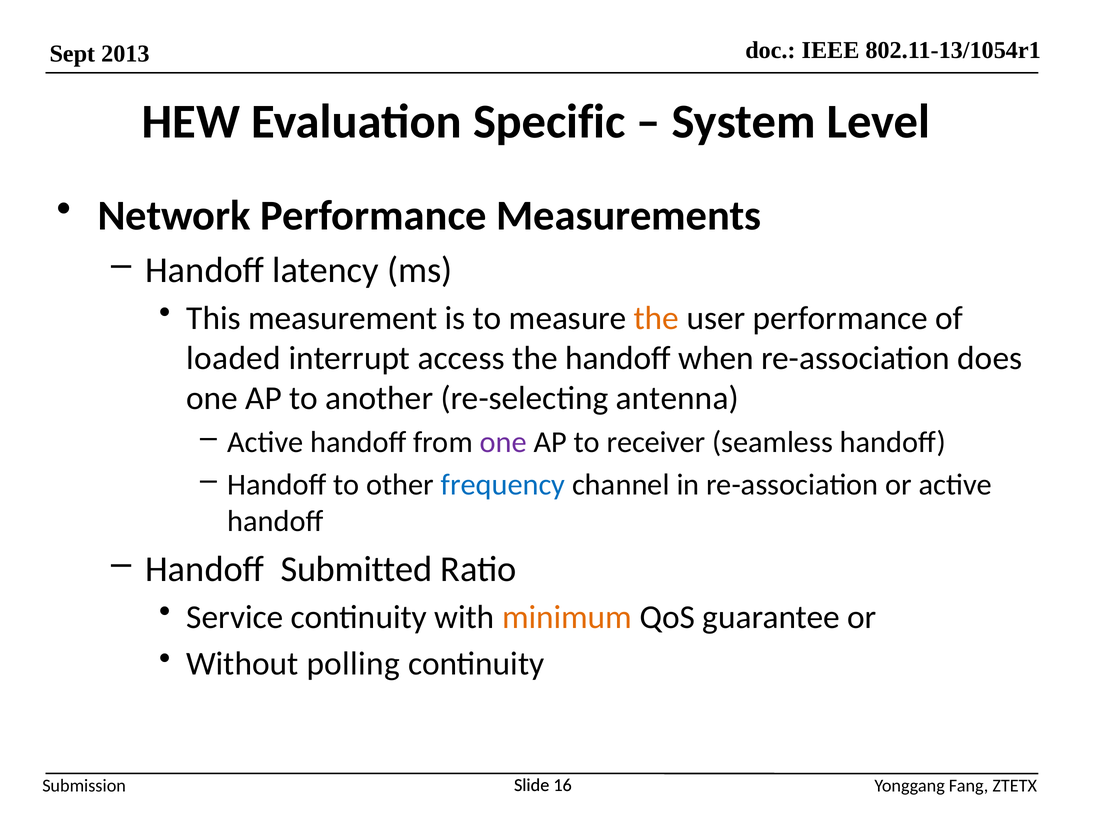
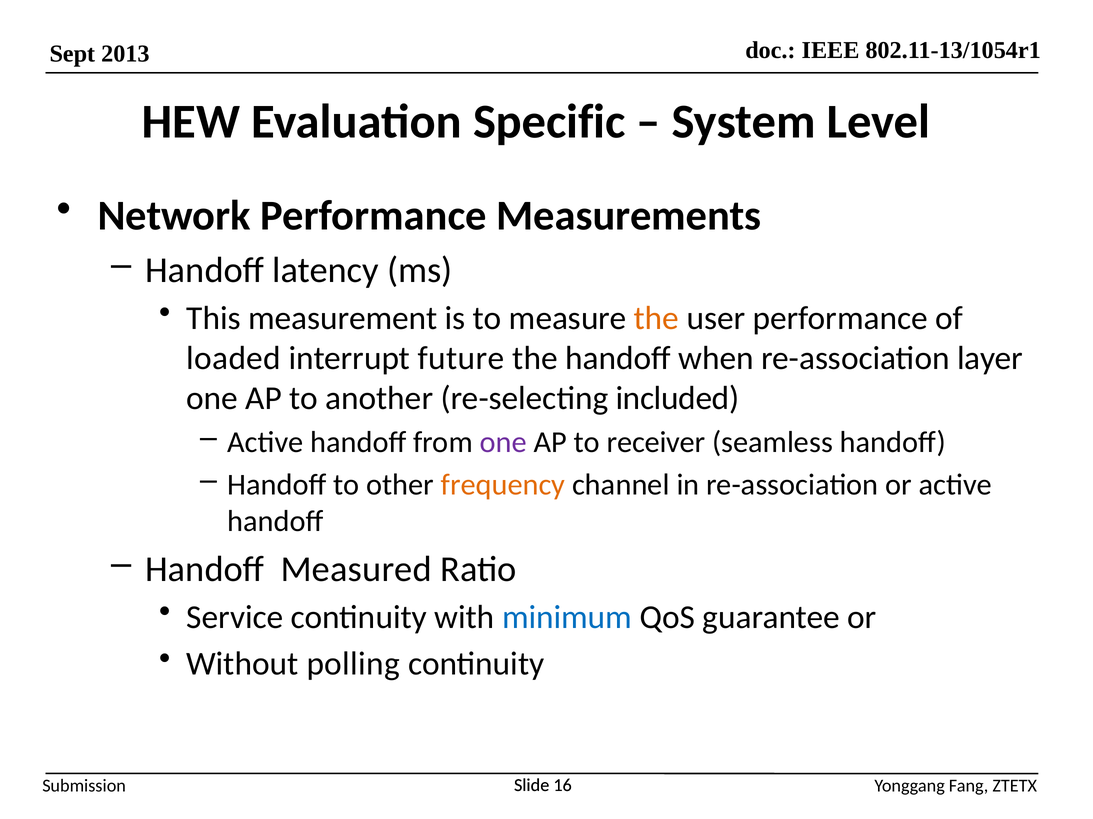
access: access -> future (461, 359)
does: does -> layer (990, 359)
antenna: antenna -> included (677, 399)
frequency colour: blue -> orange (503, 485)
Submitted: Submitted -> Measured (356, 570)
minimum colour: orange -> blue (567, 618)
